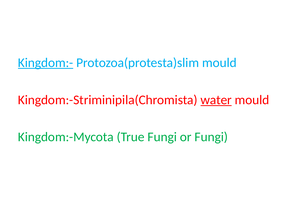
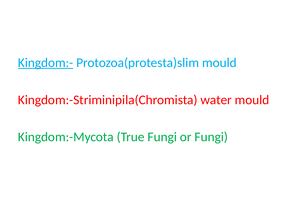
water underline: present -> none (216, 100)
